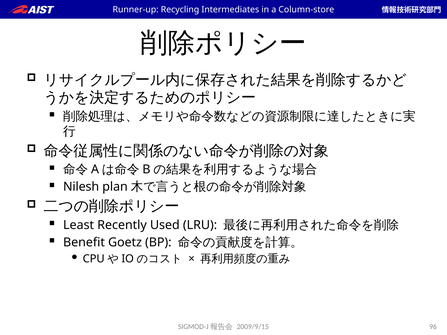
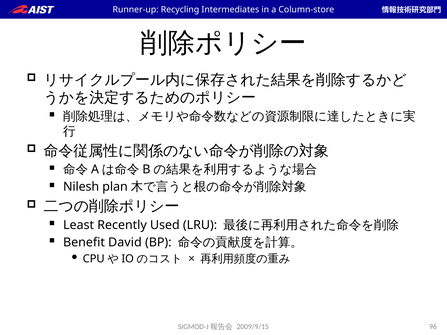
Goetz: Goetz -> David (125, 243)
